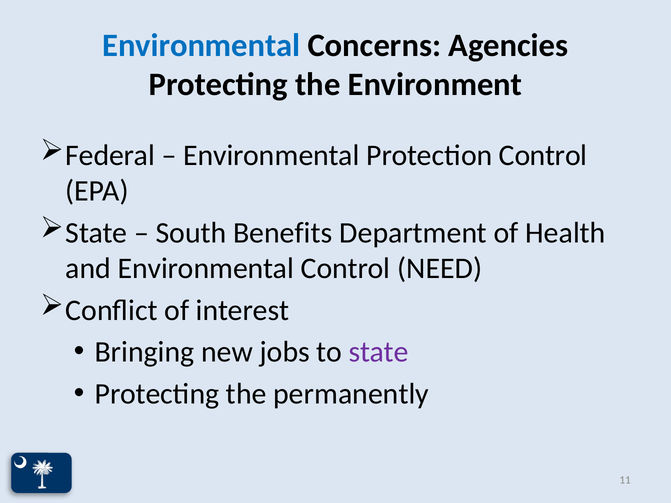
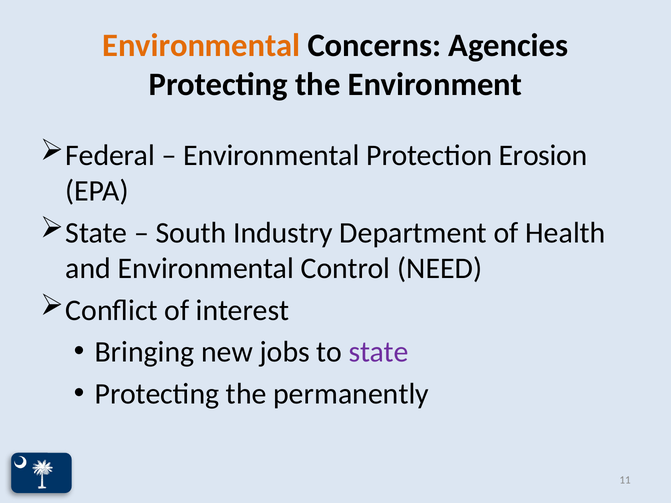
Environmental colour: blue -> orange (201, 45)
Protection Control: Control -> Erosion (543, 155)
Benefits: Benefits -> Industry (283, 233)
